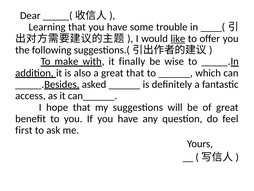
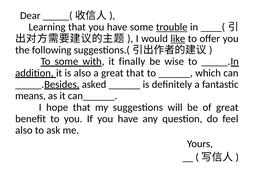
trouble underline: none -> present (172, 27)
To make: make -> some (66, 61)
access: access -> means (30, 96)
first: first -> also (24, 130)
